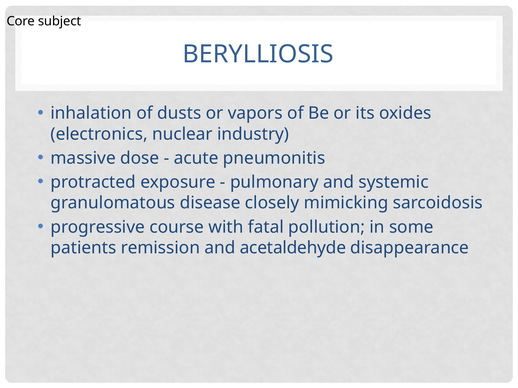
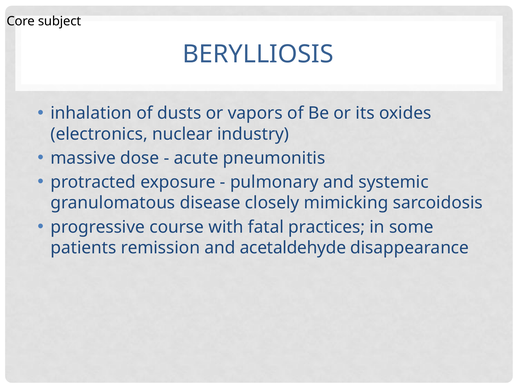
pollution: pollution -> practices (327, 227)
